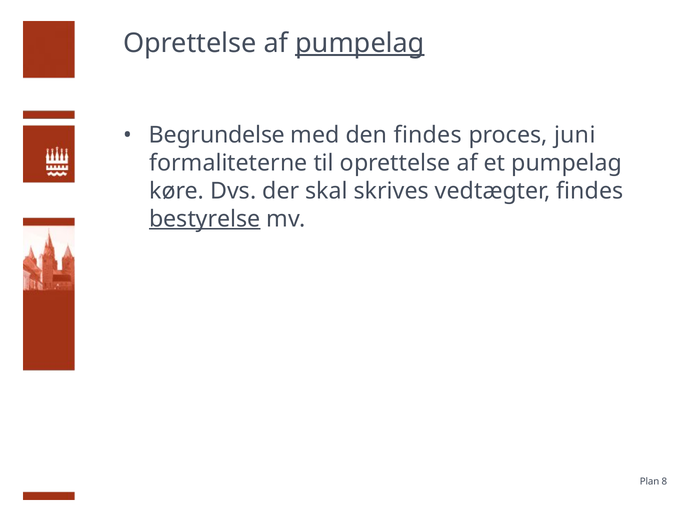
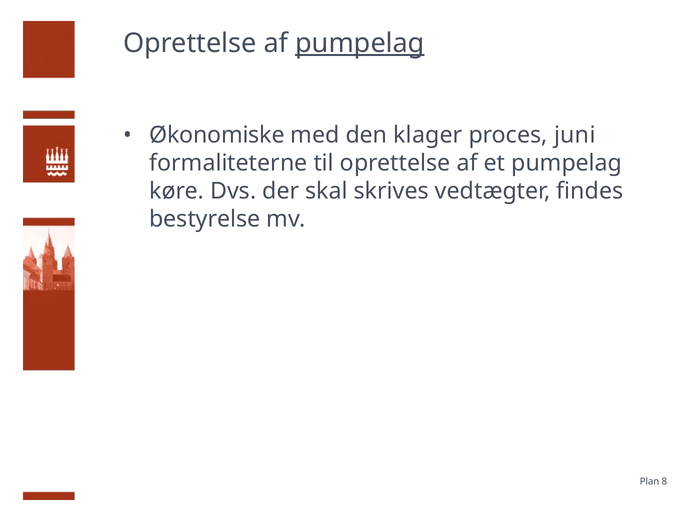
Begrundelse: Begrundelse -> Økonomiske (217, 135)
den findes: findes -> klager (428, 135)
bestyrelse underline: present -> none (205, 219)
